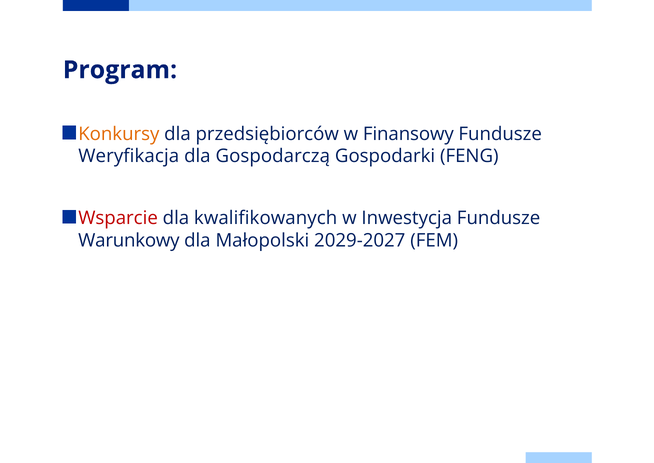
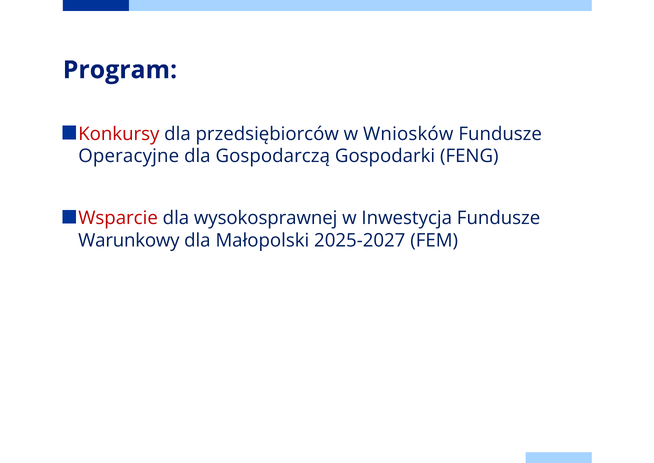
Konkursy colour: orange -> red (119, 134)
Finansowy: Finansowy -> Wniosków (408, 134)
Weryfikacja: Weryfikacja -> Operacyjne (129, 156)
kwalifikowanych: kwalifikowanych -> wysokosprawnej (266, 218)
2029-2027: 2029-2027 -> 2025-2027 (360, 240)
